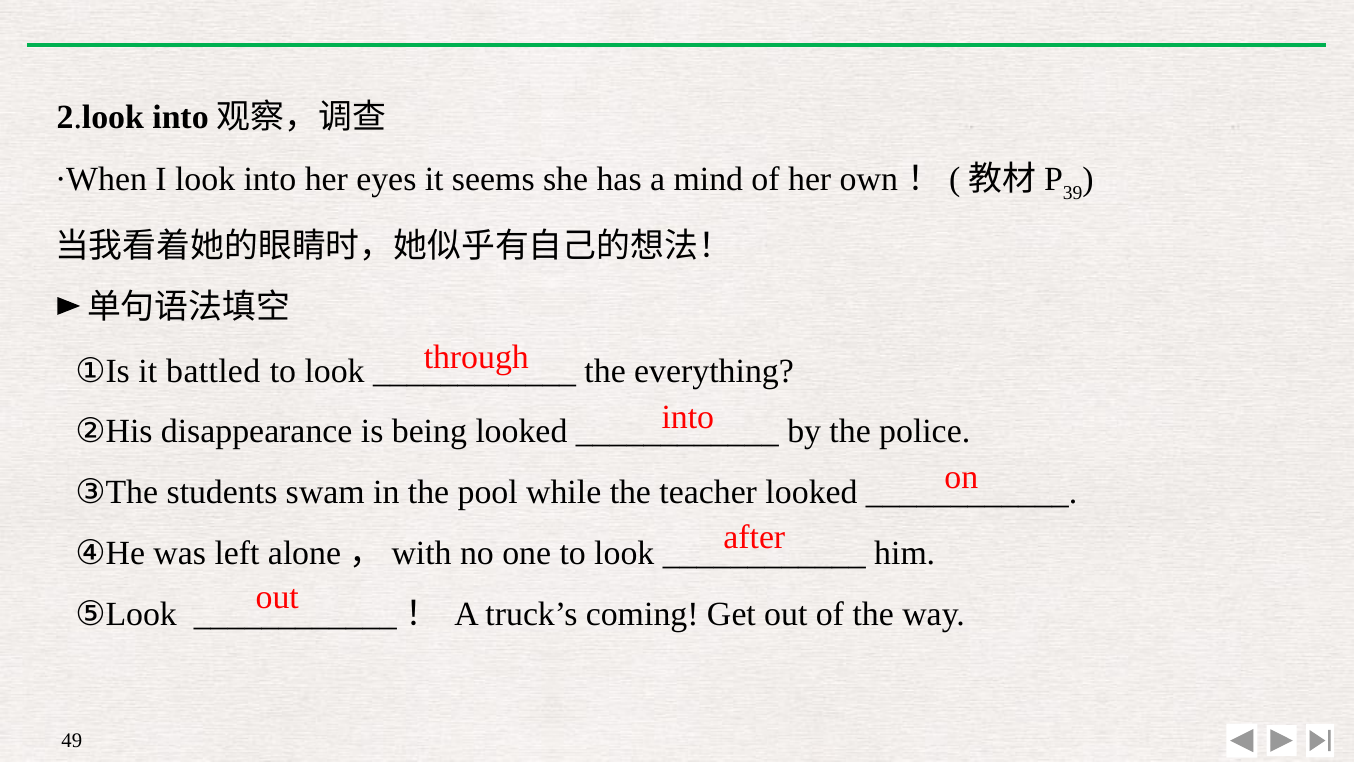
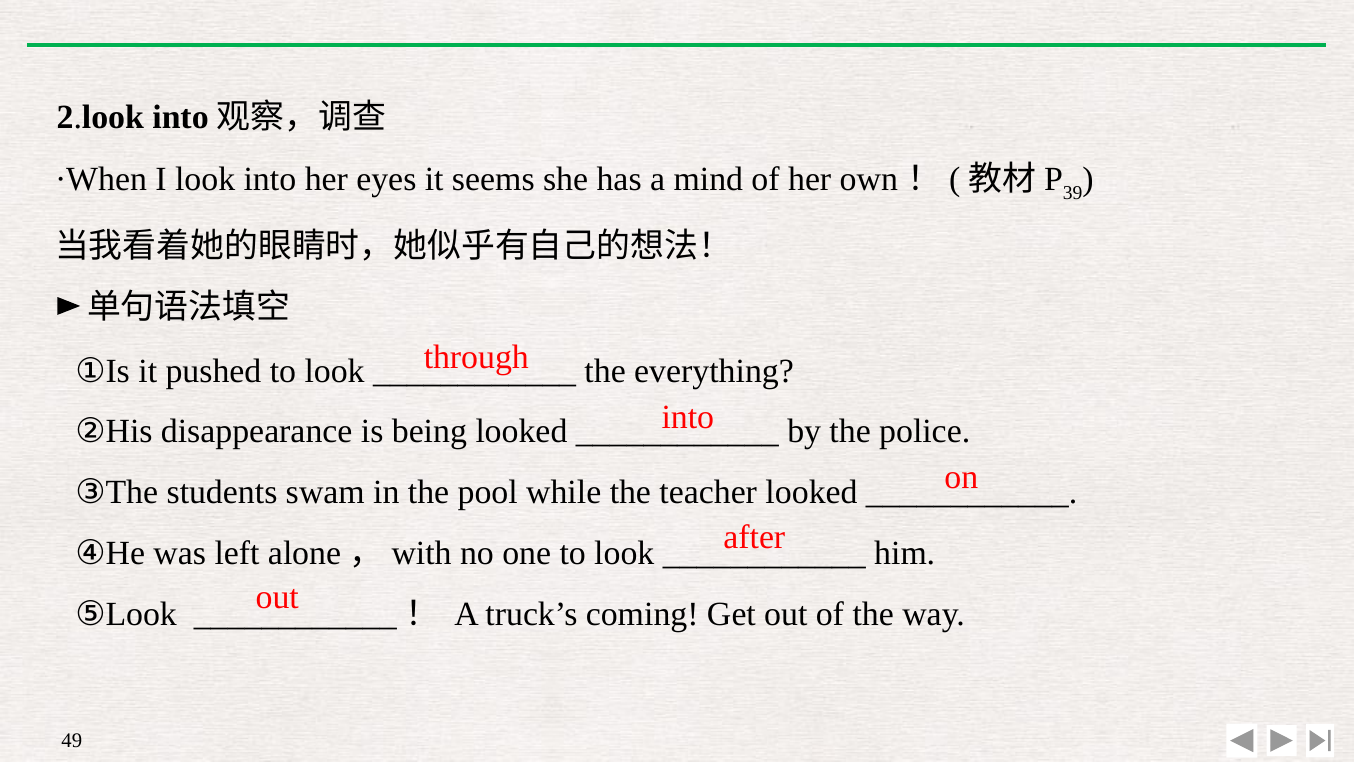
battled: battled -> pushed (213, 371)
